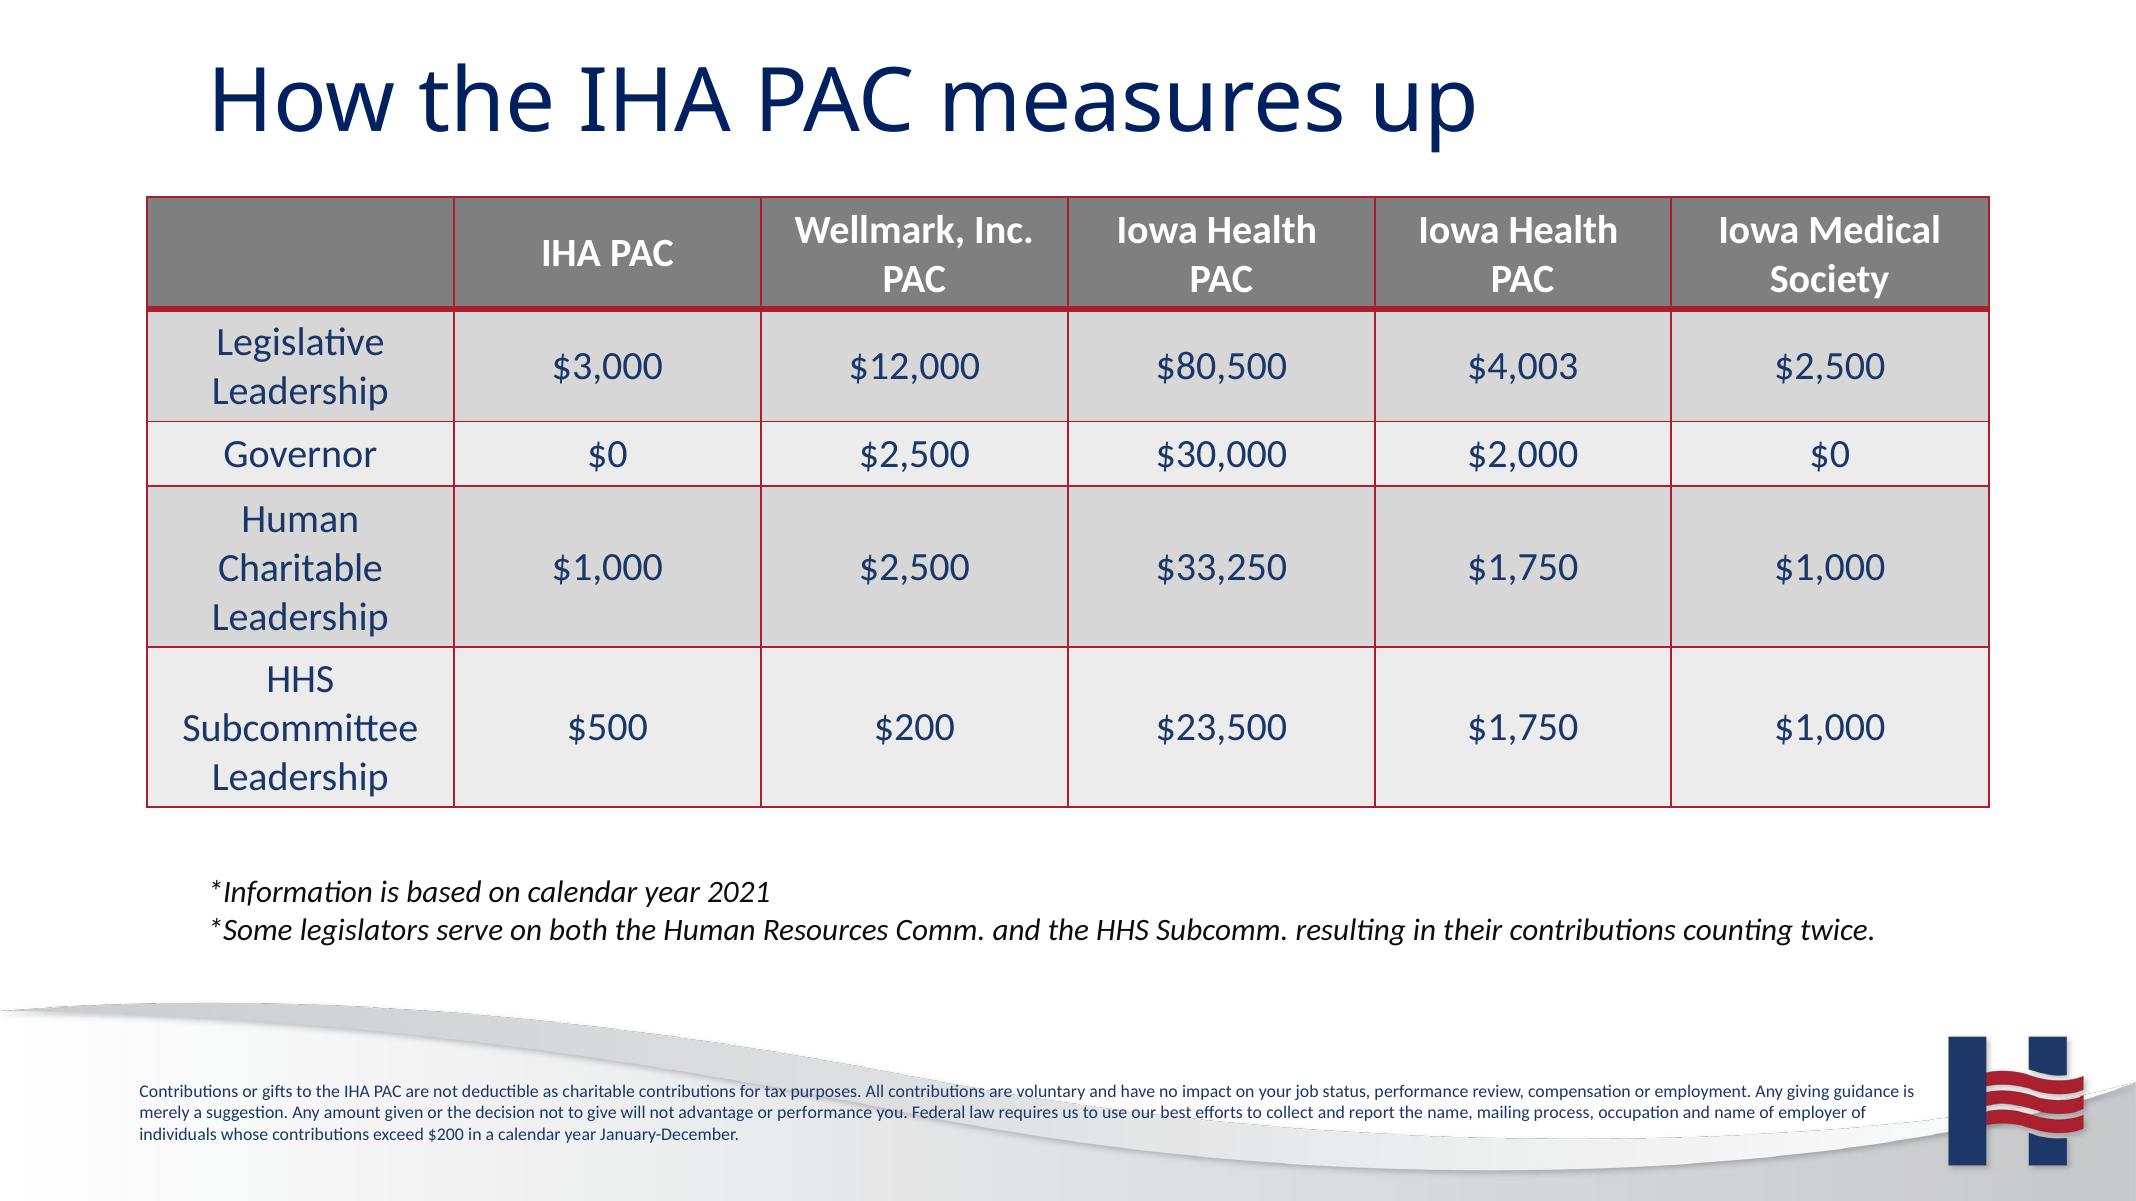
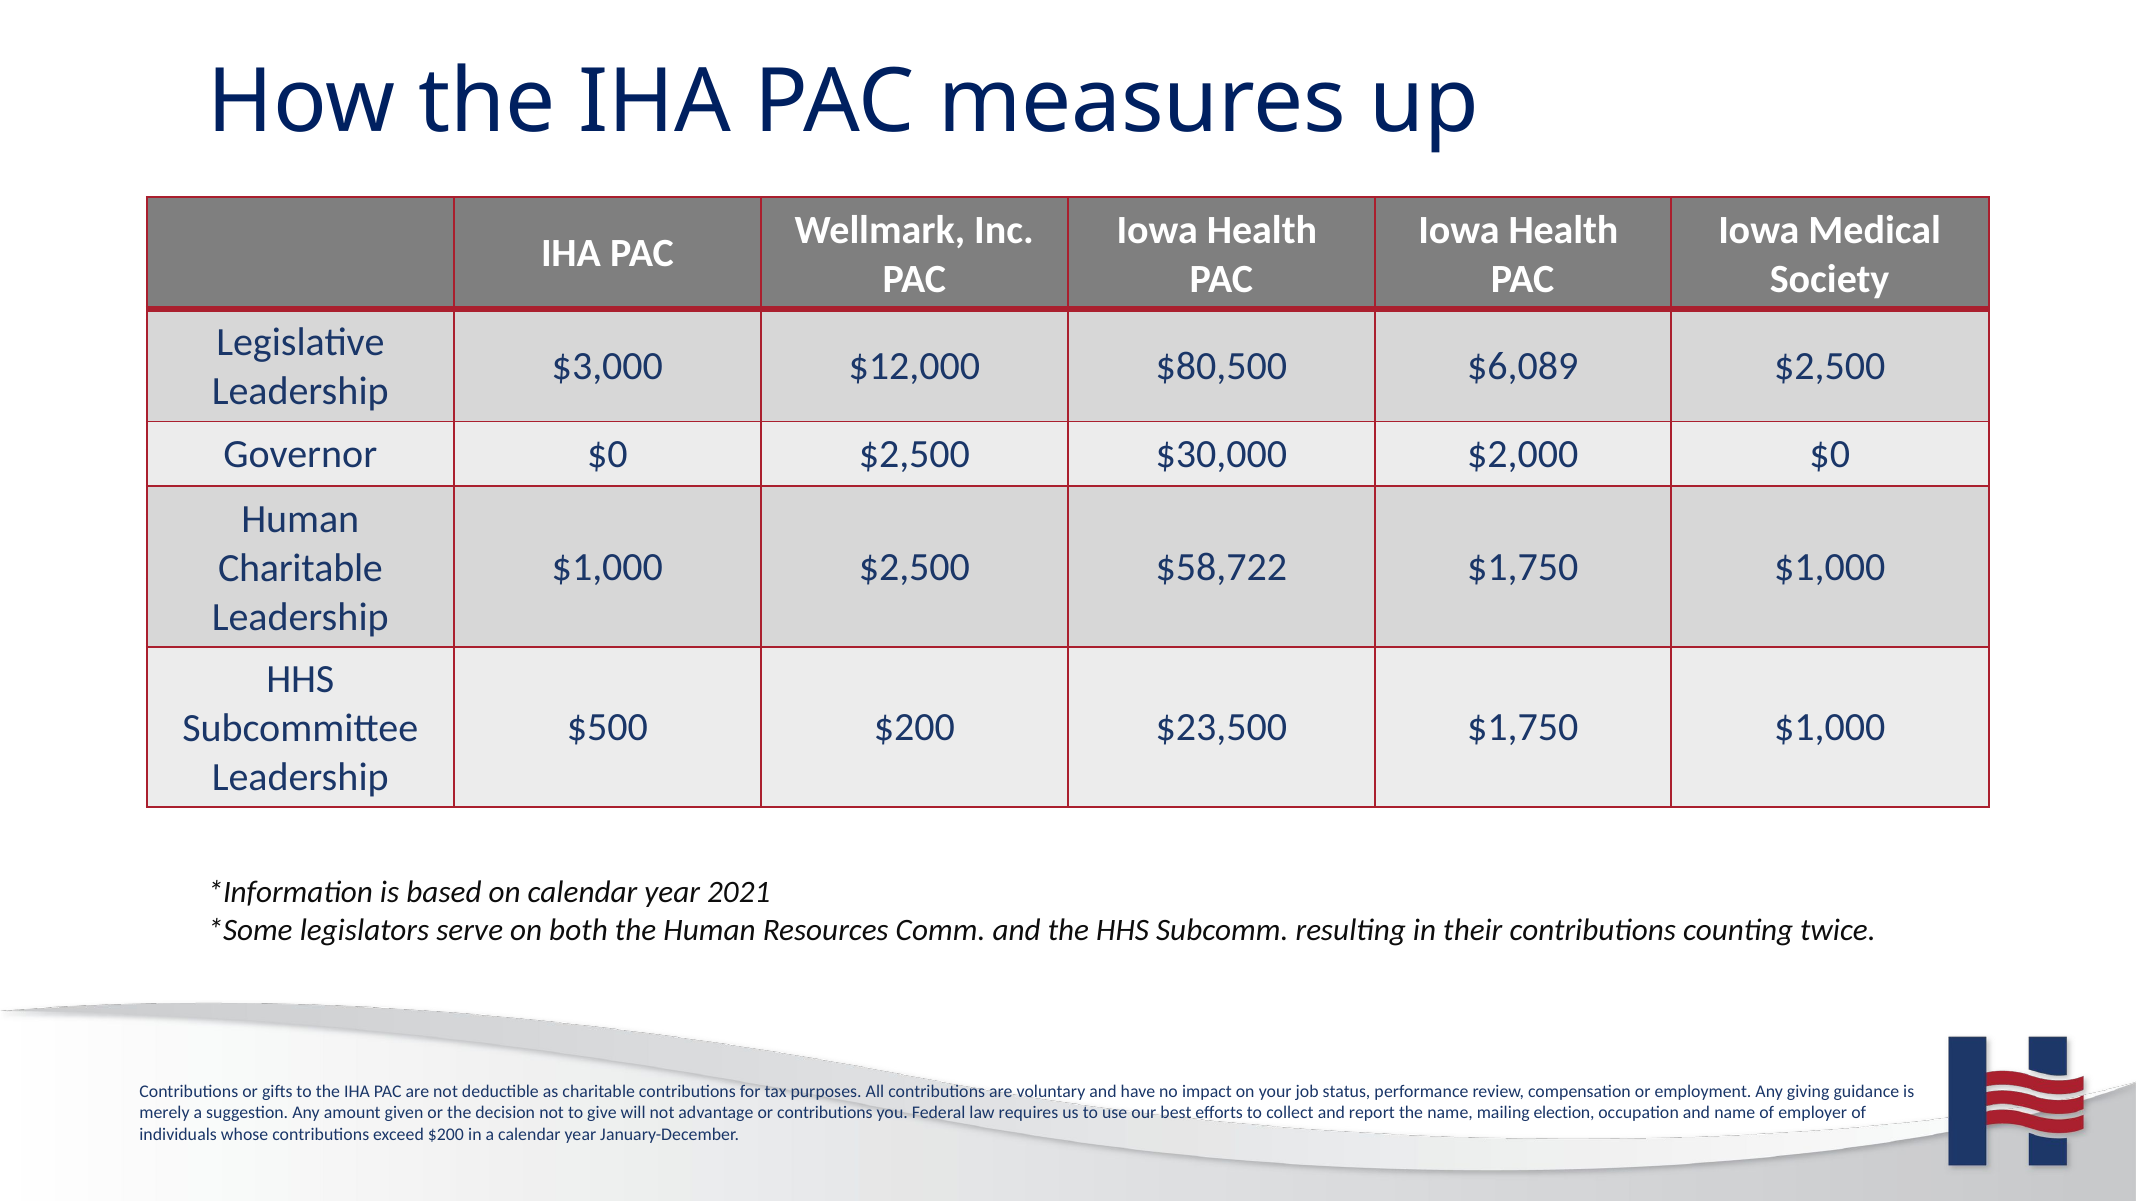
$4,003: $4,003 -> $6,089 (1523, 366)
$33,250: $33,250 -> $58,722 (1221, 567)
or performance: performance -> contributions (825, 1113)
process: process -> election (1564, 1113)
